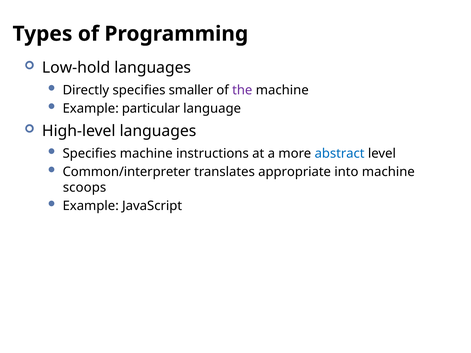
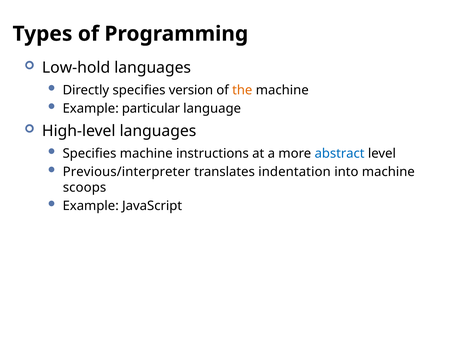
smaller: smaller -> version (191, 90)
the colour: purple -> orange (242, 90)
Common/interpreter: Common/interpreter -> Previous/interpreter (127, 172)
appropriate: appropriate -> indentation (295, 172)
